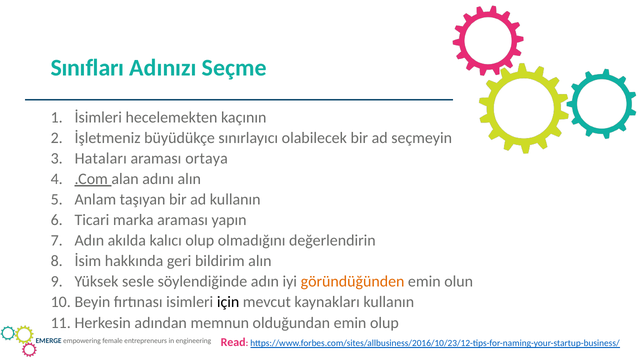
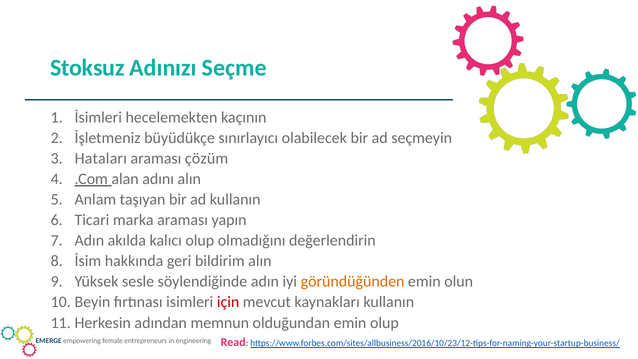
Sınıfları: Sınıfları -> Stoksuz (87, 68)
ortaya: ortaya -> çözüm (207, 158)
için colour: black -> red (228, 302)
